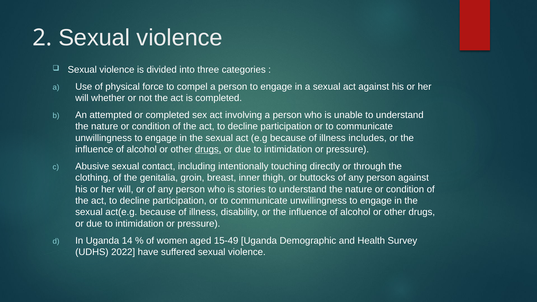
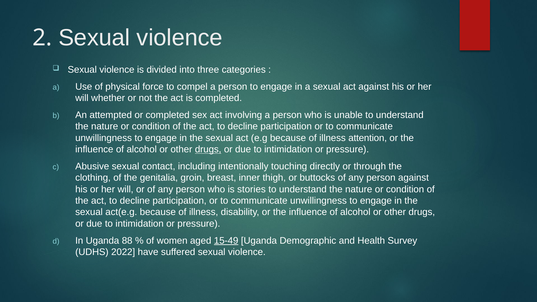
includes: includes -> attention (368, 138)
14: 14 -> 88 (127, 241)
15-49 underline: none -> present (226, 241)
